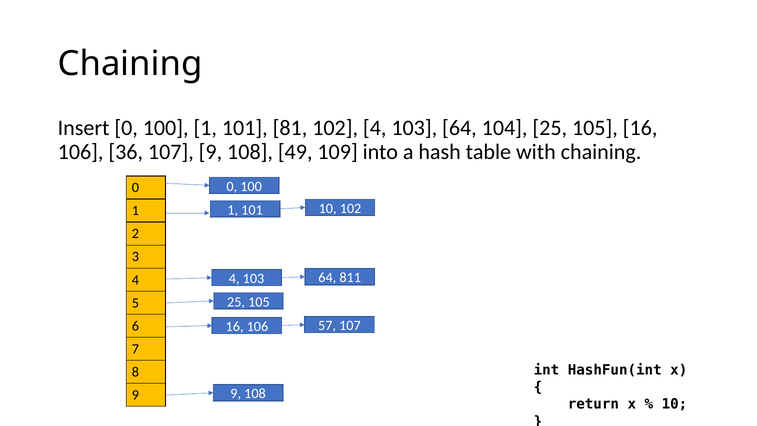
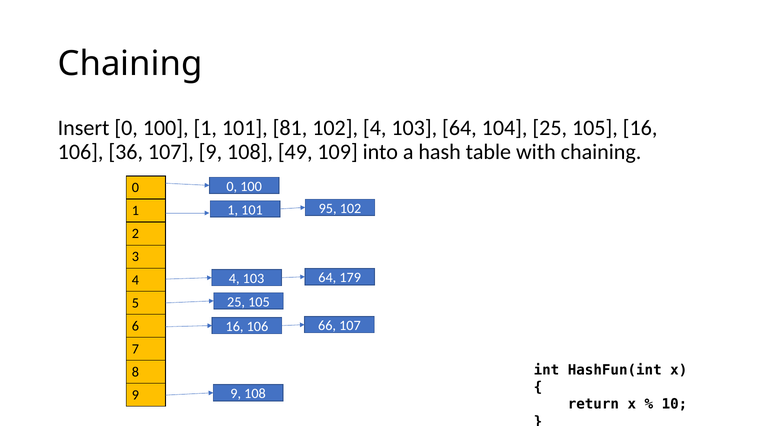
101 10: 10 -> 95 (328, 208)
811: 811 -> 179 (350, 278)
57: 57 -> 66 (327, 326)
